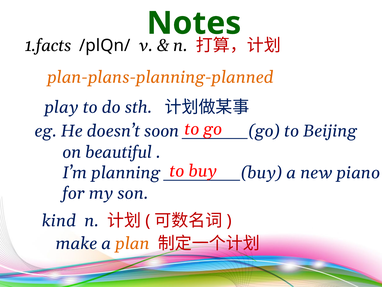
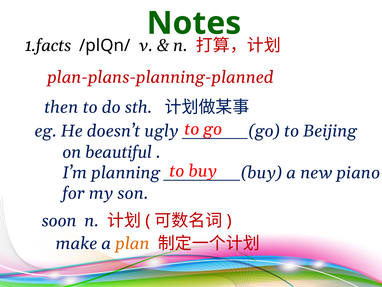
plan-plans-planning-planned colour: orange -> red (160, 77)
play: play -> then (61, 107)
soon: soon -> ugly (162, 131)
kind: kind -> soon (59, 220)
